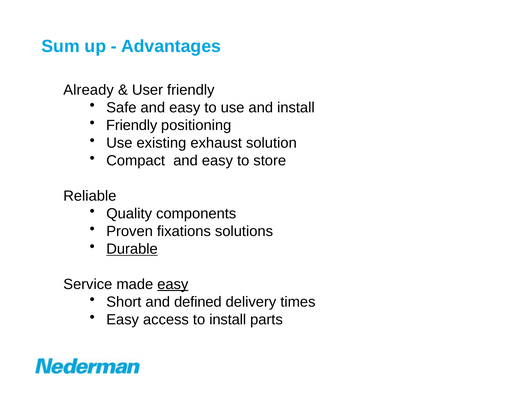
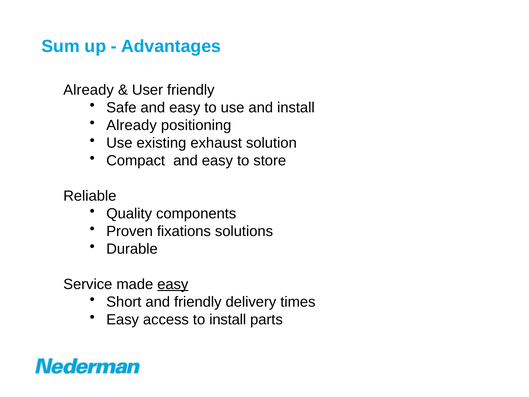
Friendly: Friendly -> Already (132, 125)
Durable underline: present -> none (132, 249)
and defined: defined -> friendly (198, 302)
